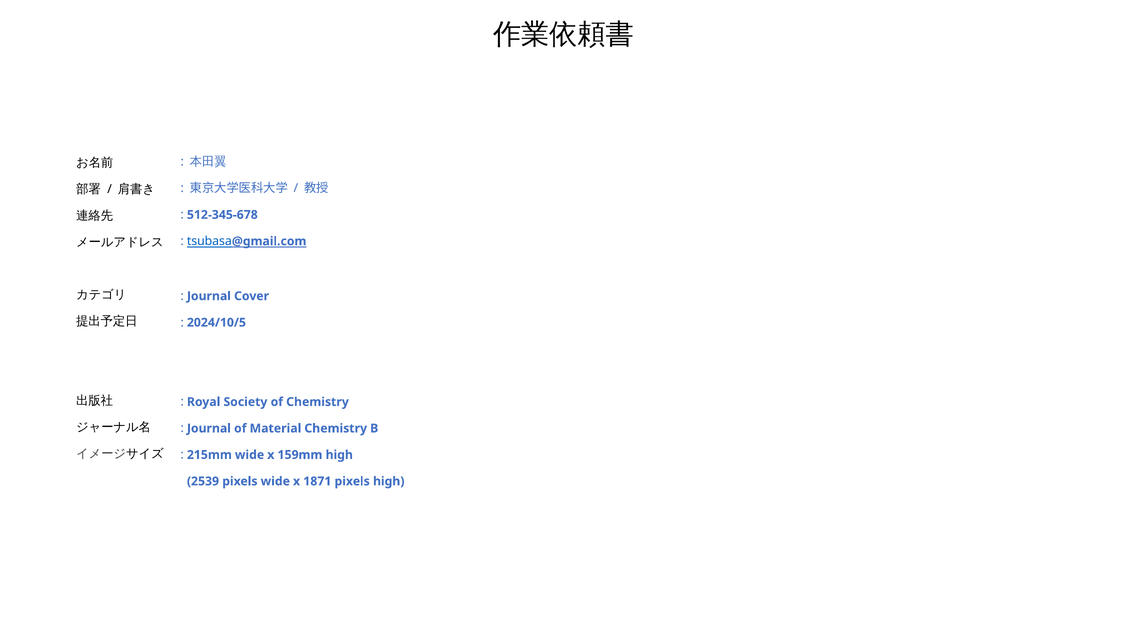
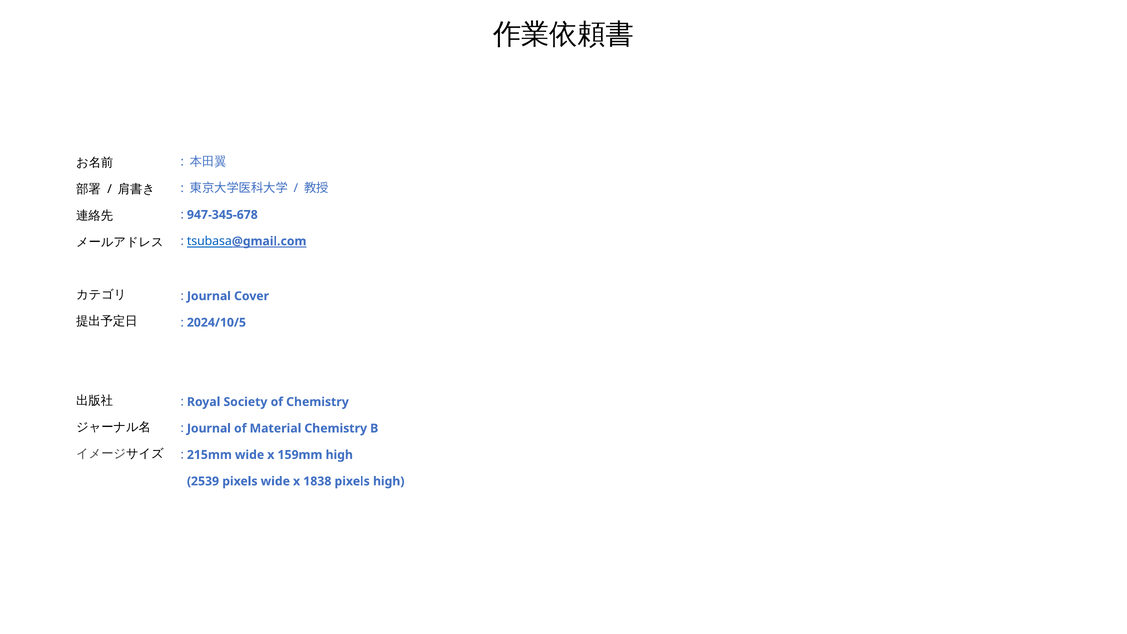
512-345-678: 512-345-678 -> 947-345-678 (222, 215)
1871: 1871 -> 1838 (317, 481)
